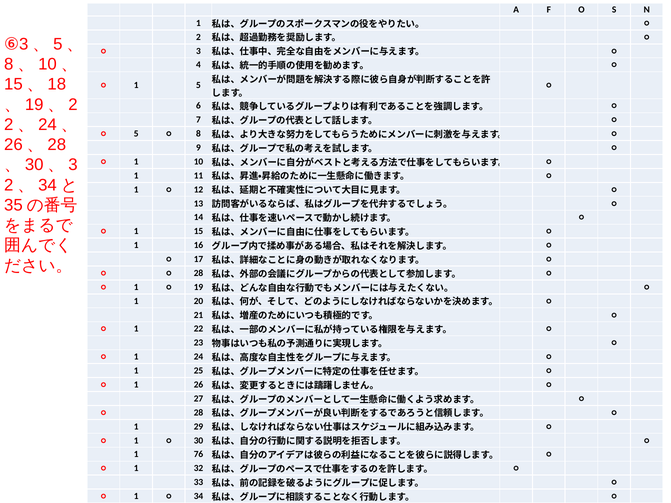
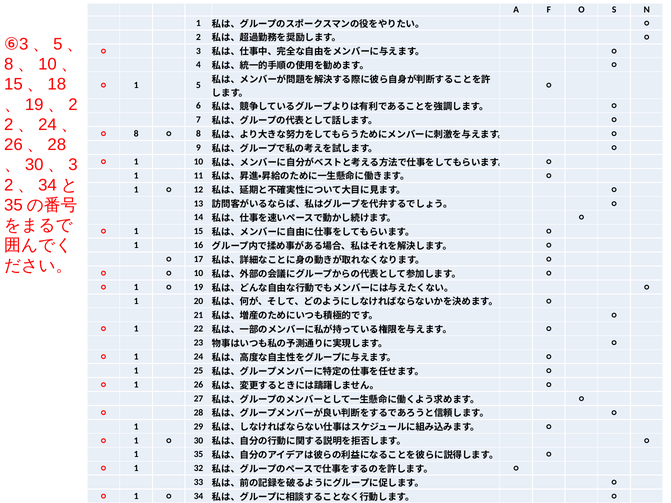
5: 5 -> 8 (136, 134)
28: 28 -> 10 (198, 273)
1 76: 76 -> 35 (198, 455)
